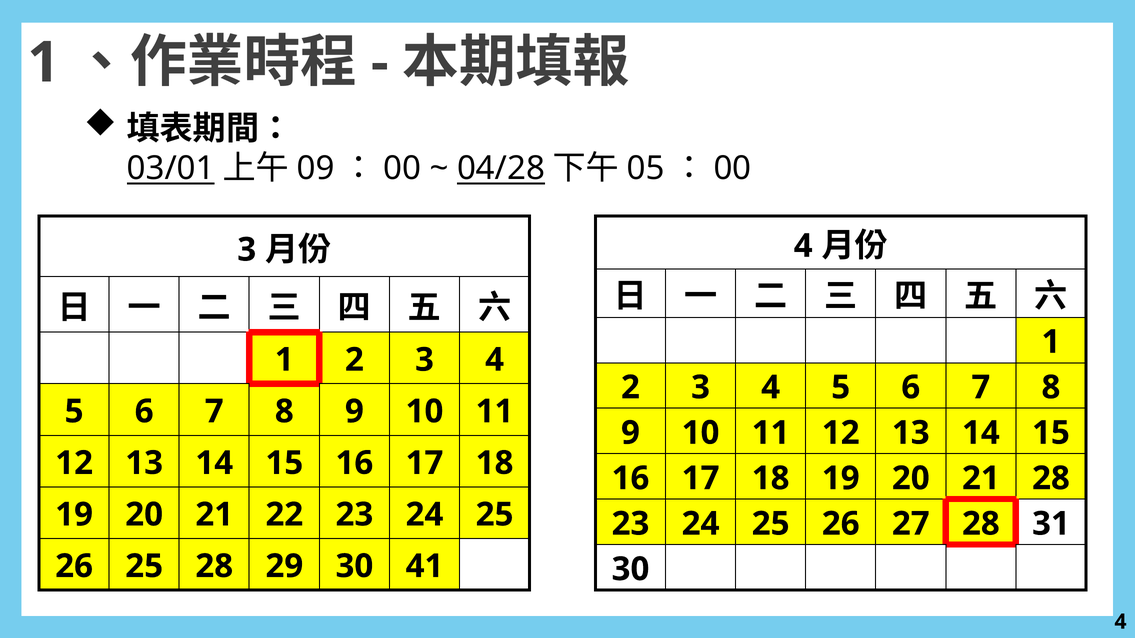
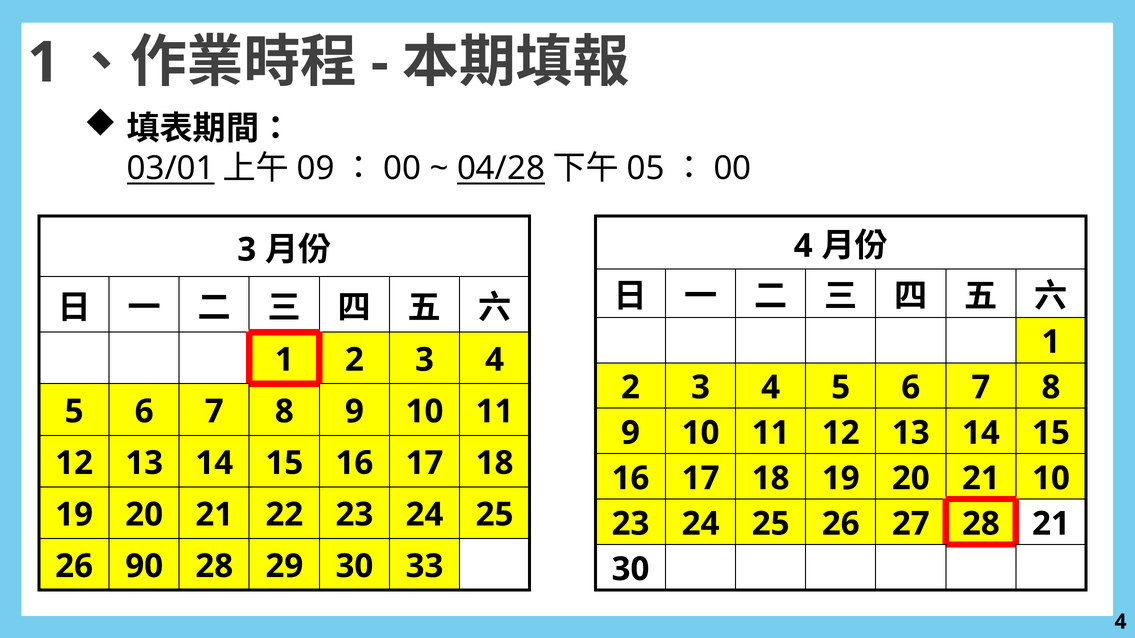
28: 28 -> 10 (1051, 479)
31: 31 -> 21 (1051, 524)
26 25: 25 -> 90 (144, 567)
41: 41 -> 33 (425, 567)
